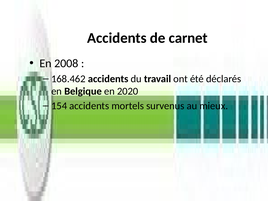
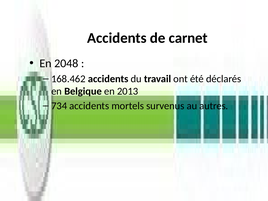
2008: 2008 -> 2048 (66, 63)
2020: 2020 -> 2013 (128, 91)
154: 154 -> 734 (59, 106)
mieux: mieux -> autres (214, 106)
